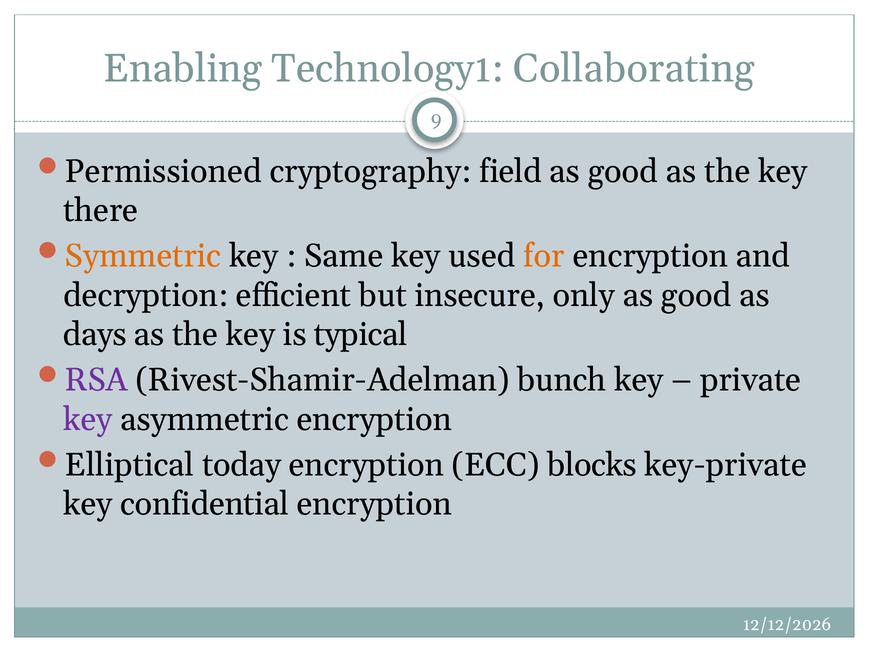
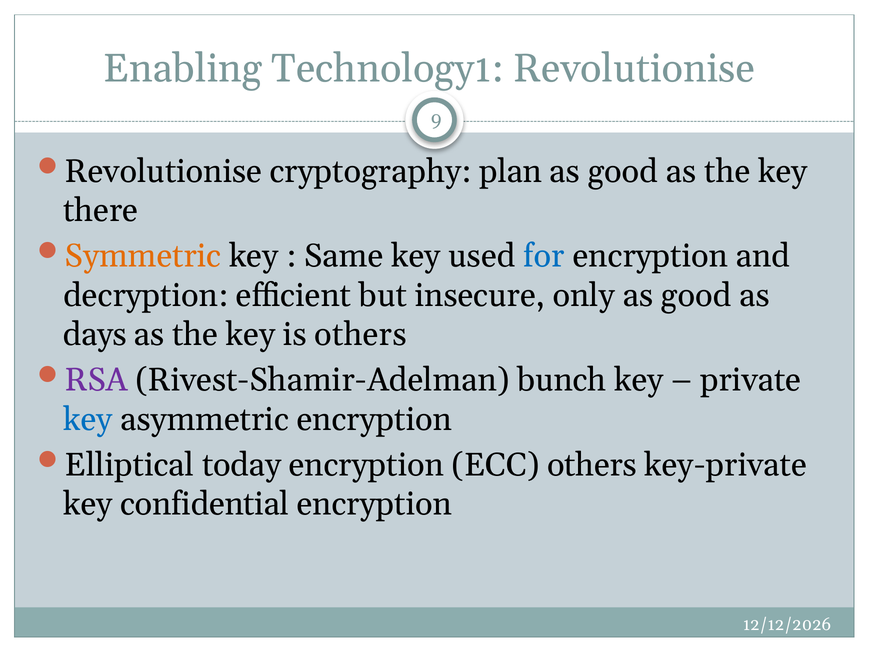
Technology1 Collaborating: Collaborating -> Revolutionise (634, 68)
Permissioned: Permissioned -> Revolutionise (163, 171)
field: field -> plan (511, 171)
for colour: orange -> blue (544, 256)
is typical: typical -> others (360, 334)
key colour: purple -> blue (88, 419)
ECC blocks: blocks -> others (592, 465)
